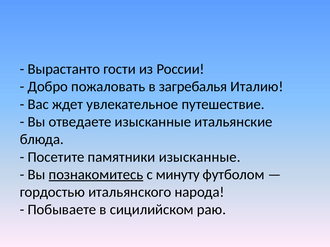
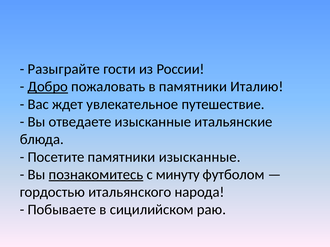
Вырастанто: Вырастанто -> Разыграйте (64, 69)
Добро underline: none -> present (48, 87)
в загребалья: загребалья -> памятники (193, 87)
